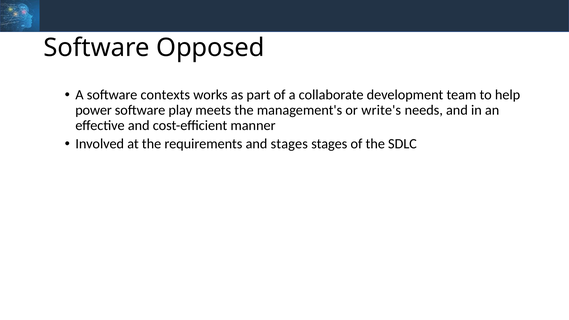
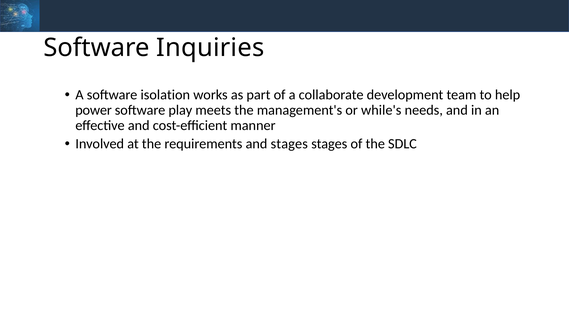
Opposed: Opposed -> Inquiries (210, 48)
contexts: contexts -> isolation (165, 95)
write's: write's -> while's (381, 110)
